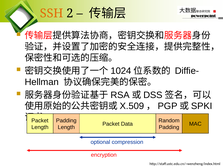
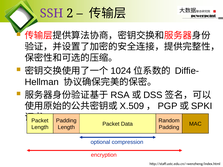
SSH colour: orange -> purple (52, 13)
